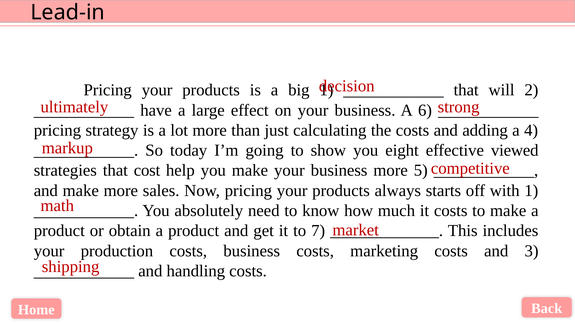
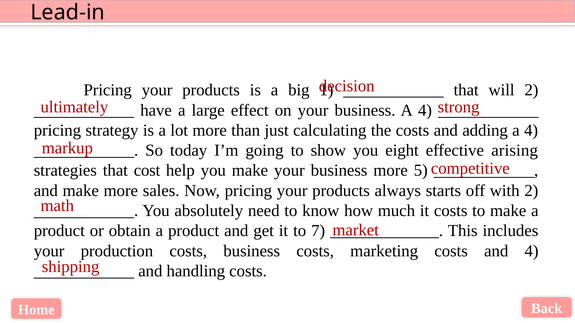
business A 6: 6 -> 4 (425, 110)
viewed: viewed -> arising (515, 150)
with 1: 1 -> 2 (531, 191)
and 3: 3 -> 4 (532, 251)
